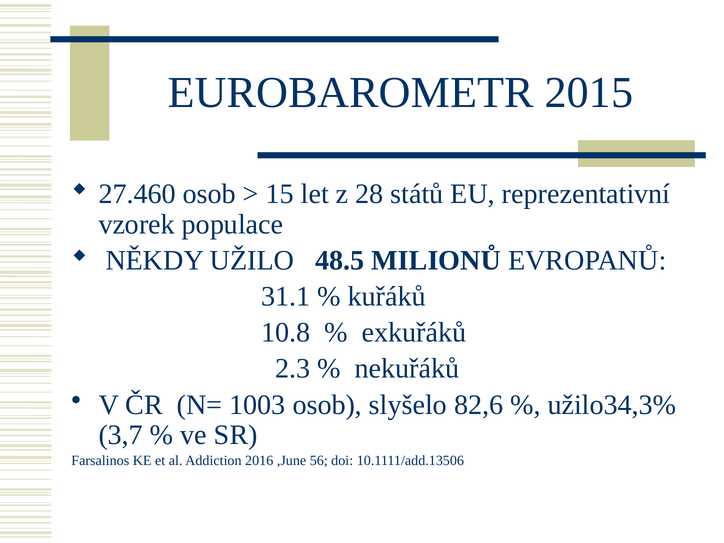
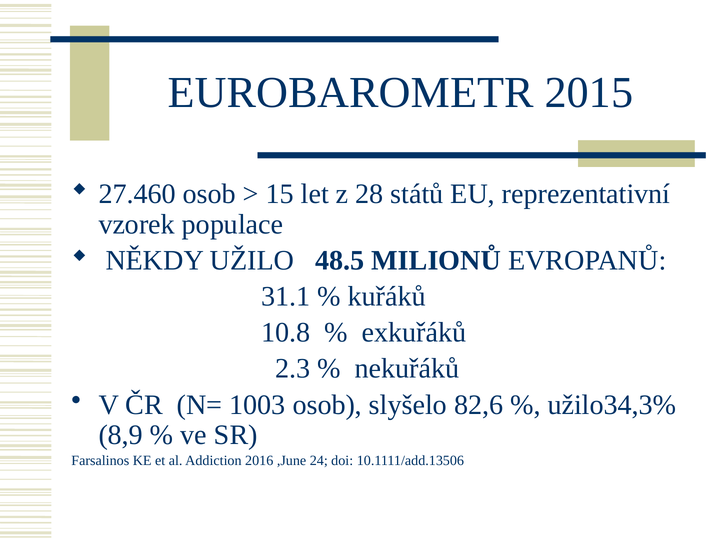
3,7: 3,7 -> 8,9 (121, 435)
56: 56 -> 24 (319, 461)
